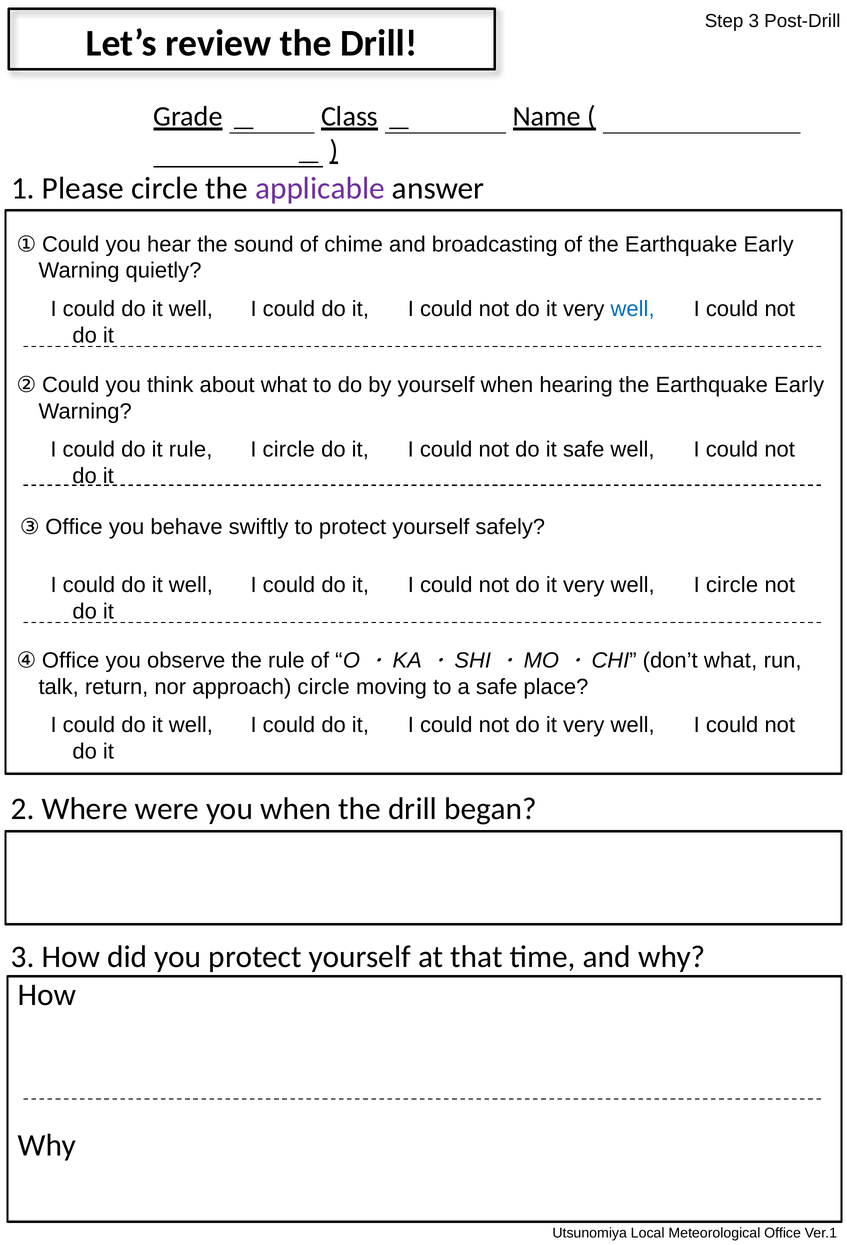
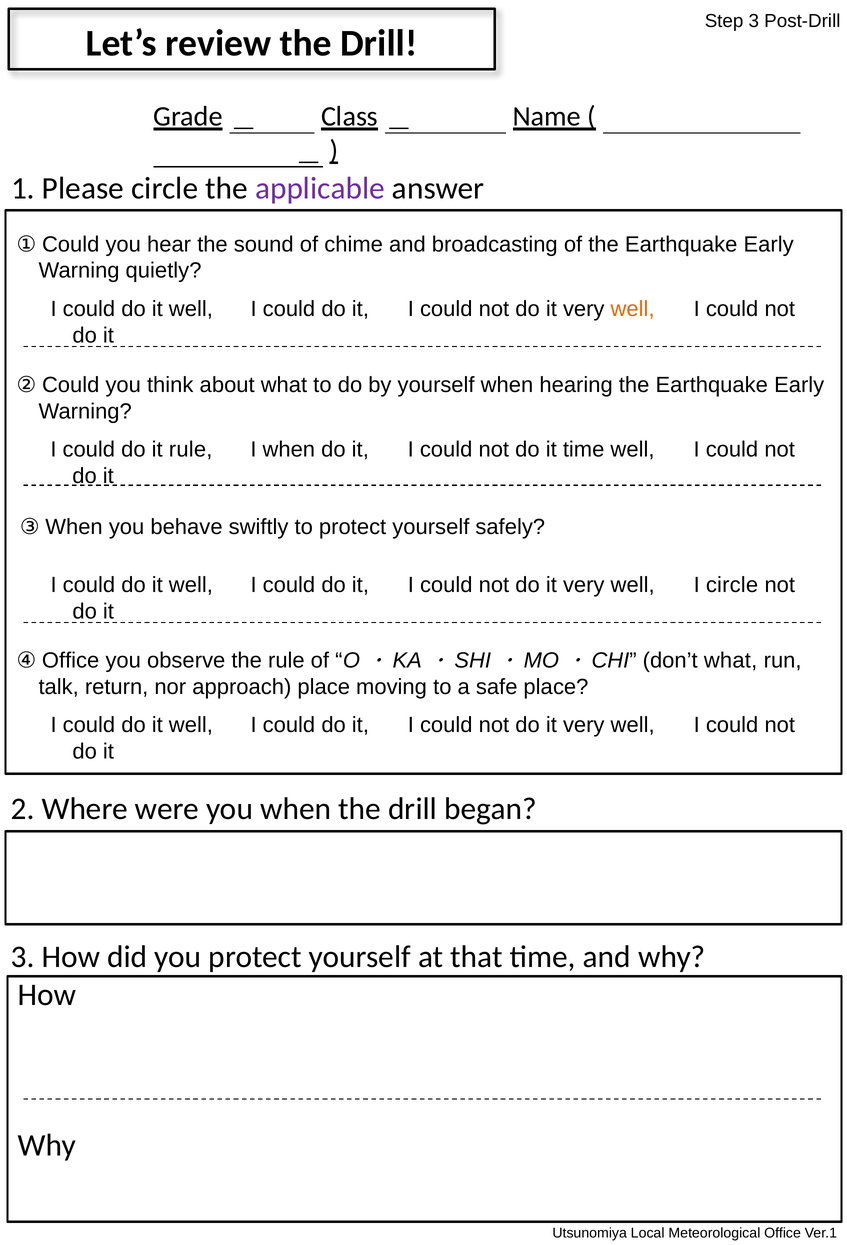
well colour: blue -> orange (633, 309)
circle: circle -> when (289, 449)
it safe: safe -> time (584, 449)
③ Office: Office -> When (74, 527)
approach circle: circle -> place (324, 687)
